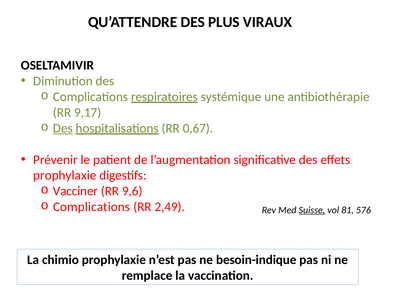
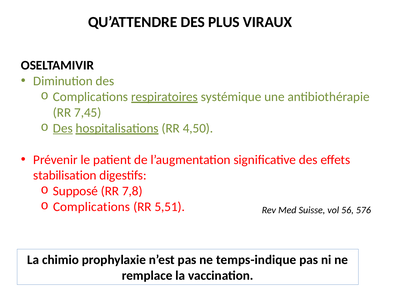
9,17: 9,17 -> 7,45 (88, 113)
0,67: 0,67 -> 4,50 (198, 128)
prophylaxie: prophylaxie -> stabilisation (65, 176)
Vacciner: Vacciner -> Supposé (75, 191)
9,6: 9,6 -> 7,8 (132, 191)
2,49: 2,49 -> 5,51 (170, 207)
Suisse underline: present -> none (312, 210)
81: 81 -> 56 (347, 210)
besoin-indique: besoin-indique -> temps-indique (256, 260)
